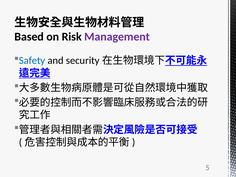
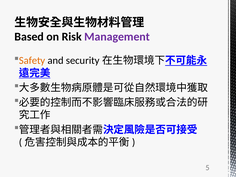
Safety colour: blue -> orange (32, 60)
